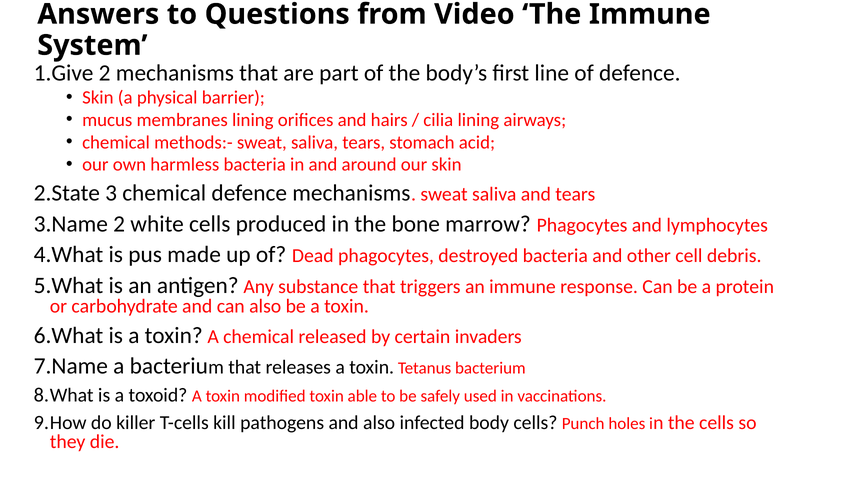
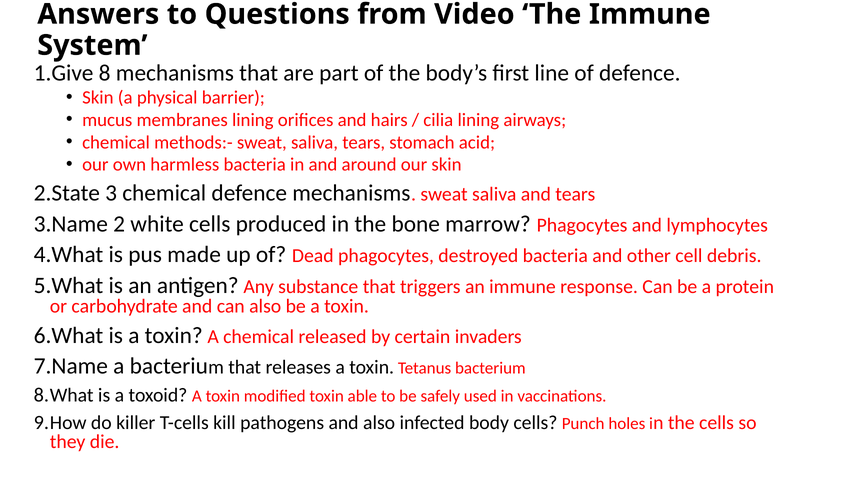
2: 2 -> 8 (105, 73)
